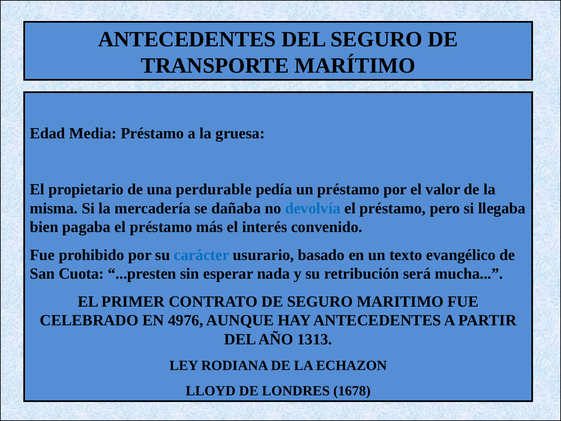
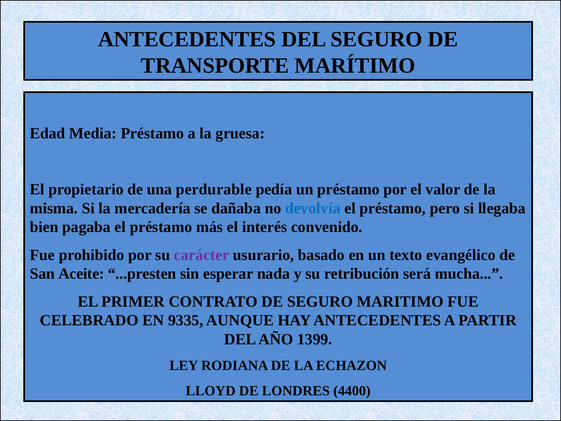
carácter colour: blue -> purple (202, 255)
Cuota: Cuota -> Aceite (81, 274)
4976: 4976 -> 9335 (186, 320)
1313: 1313 -> 1399 (315, 339)
1678: 1678 -> 4400 (352, 391)
